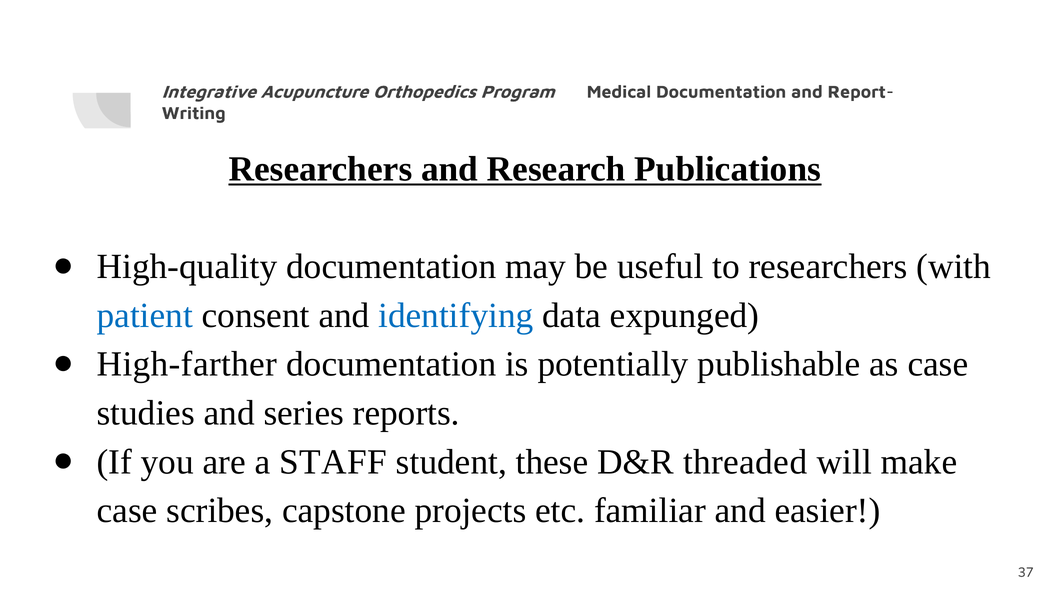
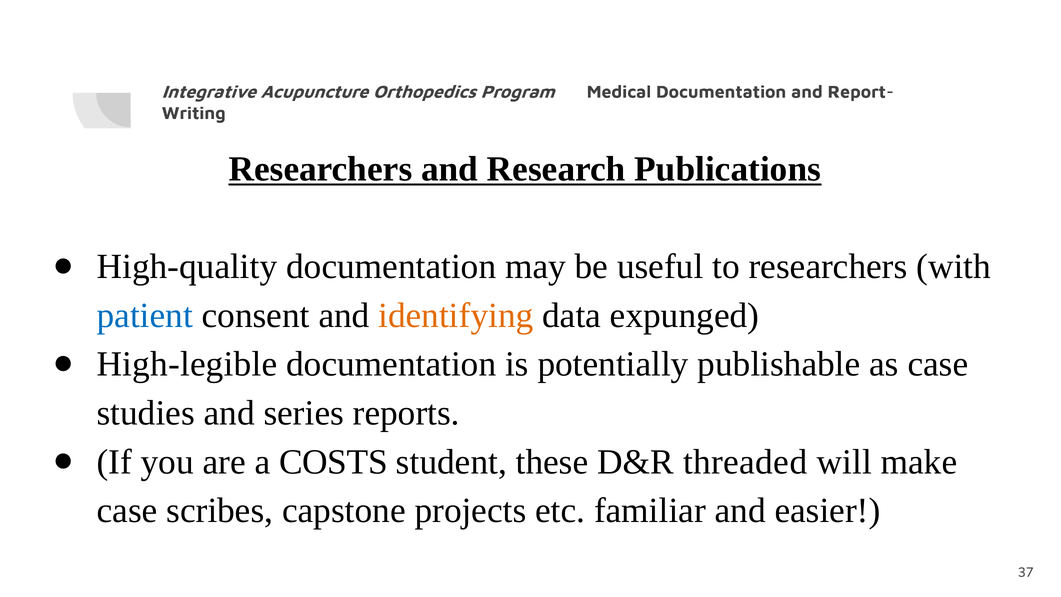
identifying colour: blue -> orange (456, 315)
High-farther: High-farther -> High-legible (187, 364)
STAFF: STAFF -> COSTS (333, 462)
